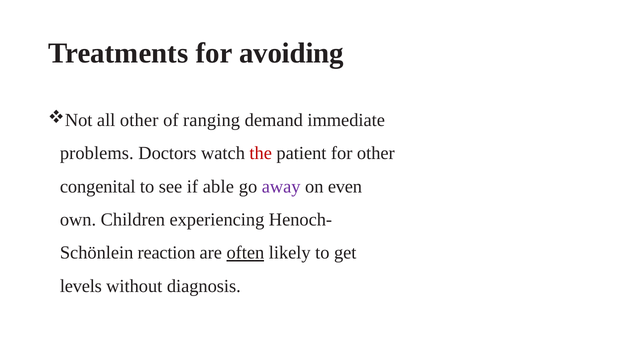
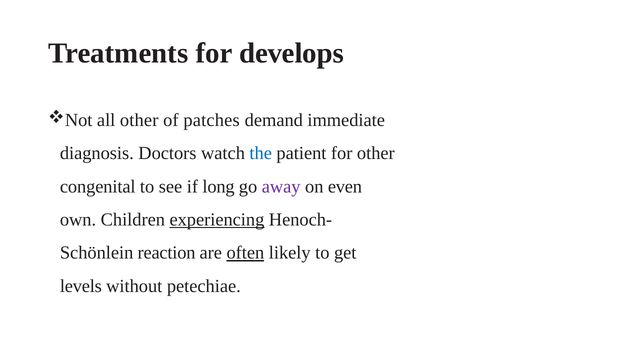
avoiding: avoiding -> develops (291, 53)
ranging: ranging -> patches (212, 120)
problems: problems -> diagnosis (97, 153)
the colour: red -> blue (261, 153)
able: able -> long (219, 187)
experiencing underline: none -> present (217, 220)
diagnosis: diagnosis -> petechiae (204, 286)
